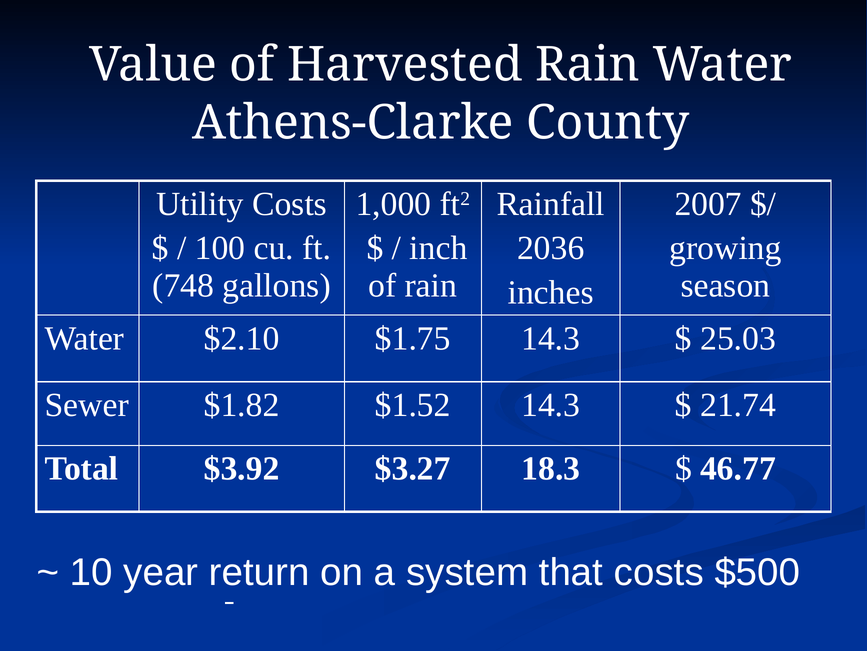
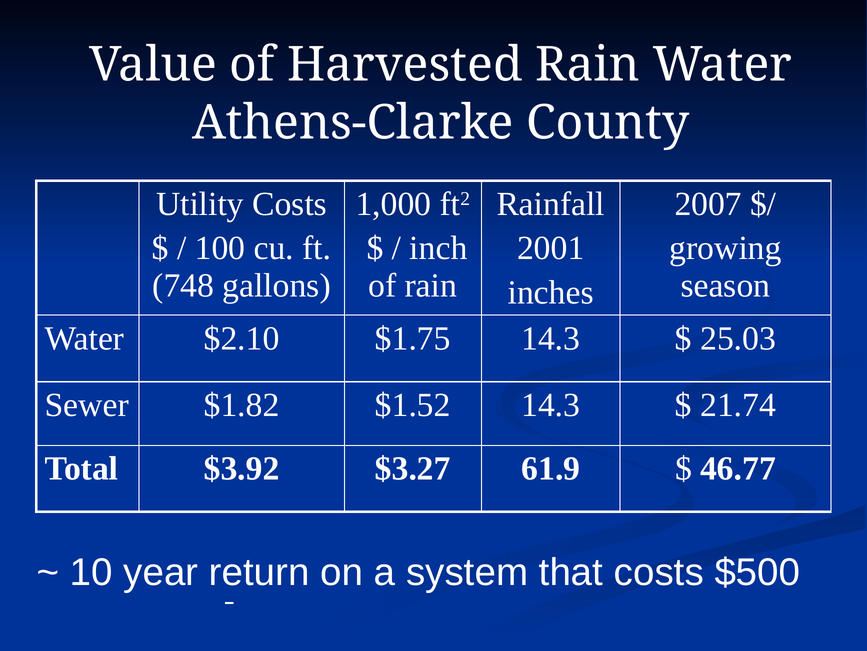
2036: 2036 -> 2001 (551, 248)
18.3: 18.3 -> 61.9 (551, 468)
